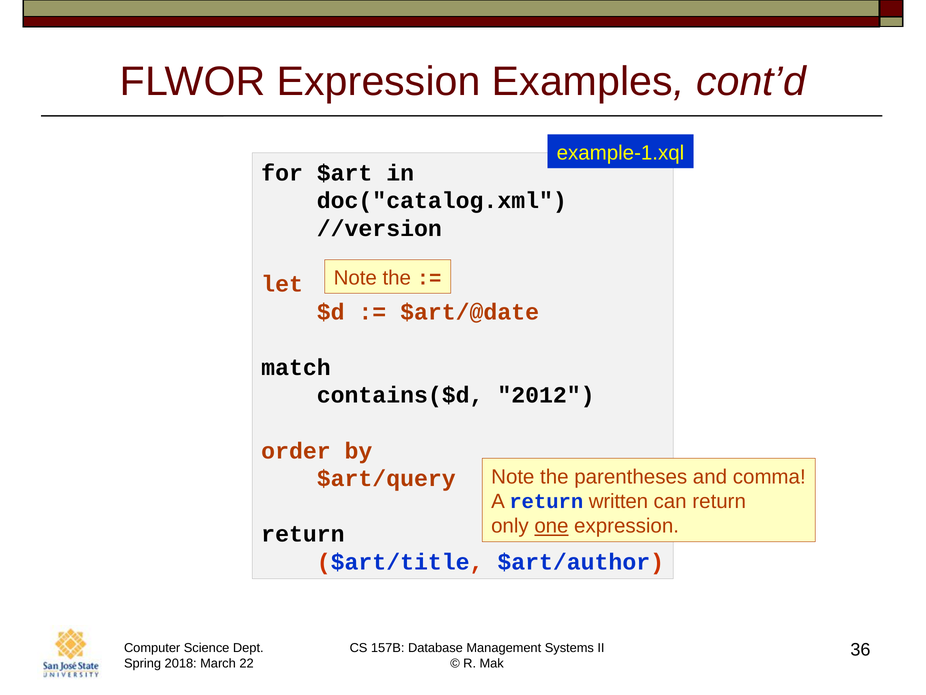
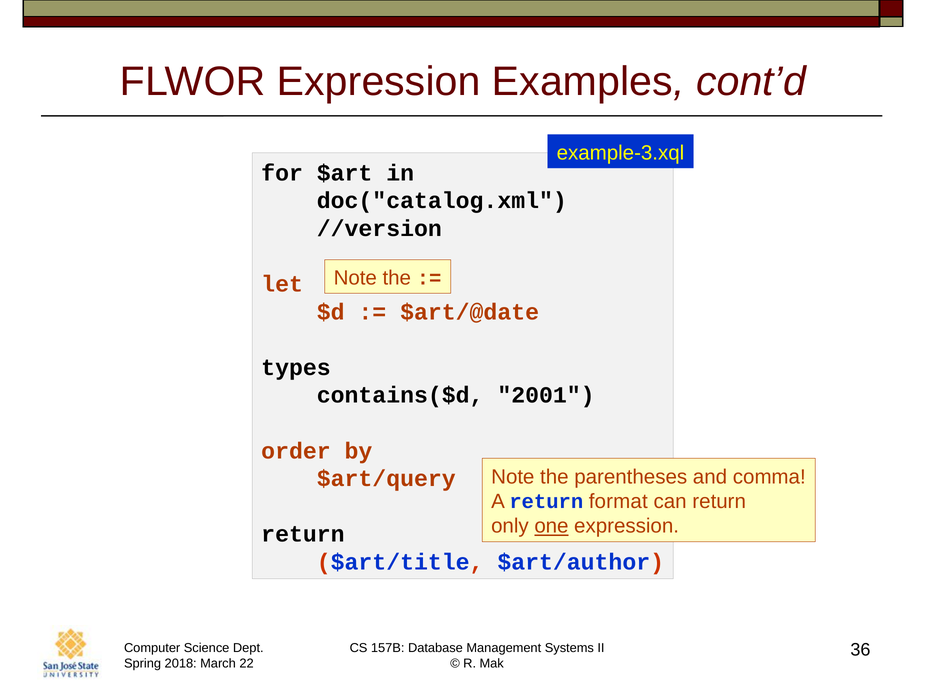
example-1.xql: example-1.xql -> example-3.xql (620, 153)
match: match -> types (296, 367)
2012: 2012 -> 2001 (546, 395)
written: written -> format (618, 501)
